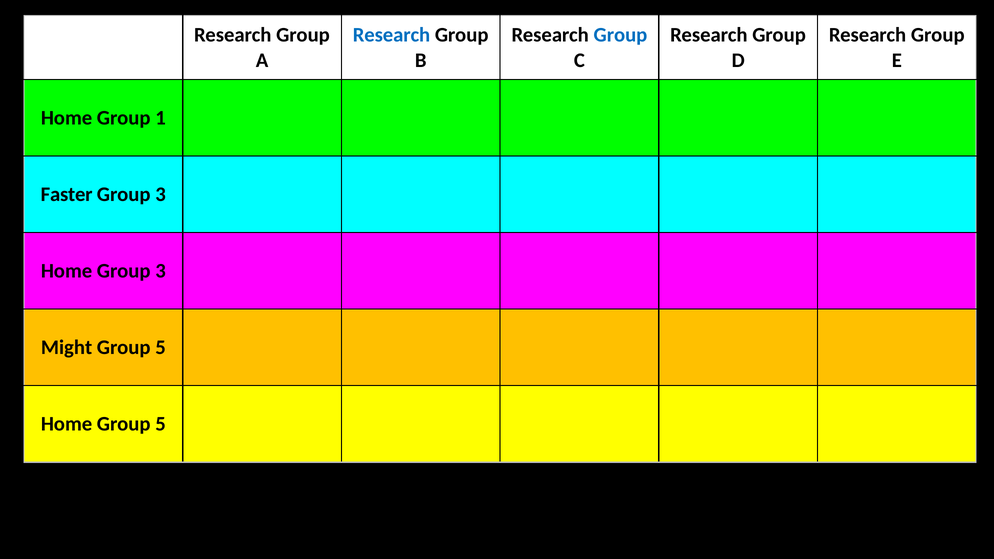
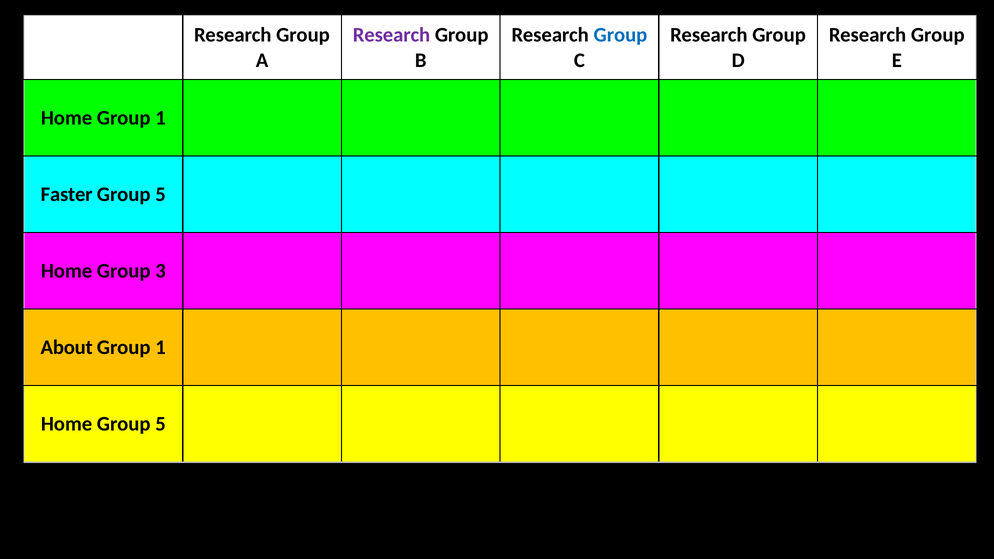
Research colour: blue -> purple (391, 35)
3: 3 -> 5 (161, 195)
Might: Might -> About (67, 348)
5: 5 -> 1 (161, 348)
